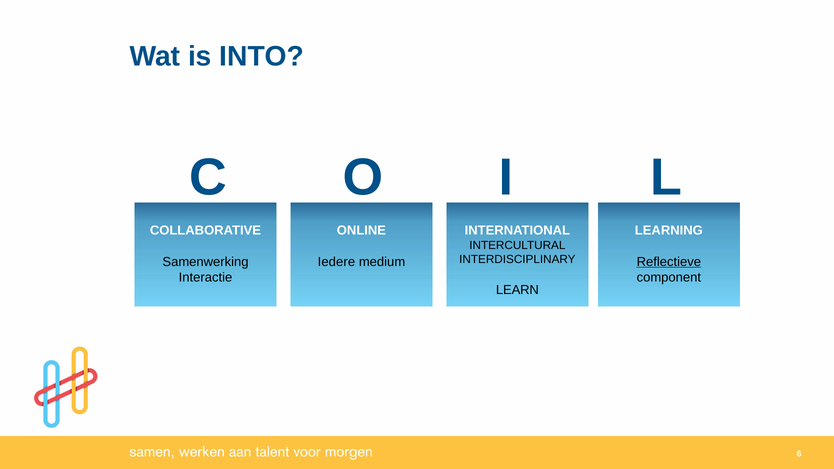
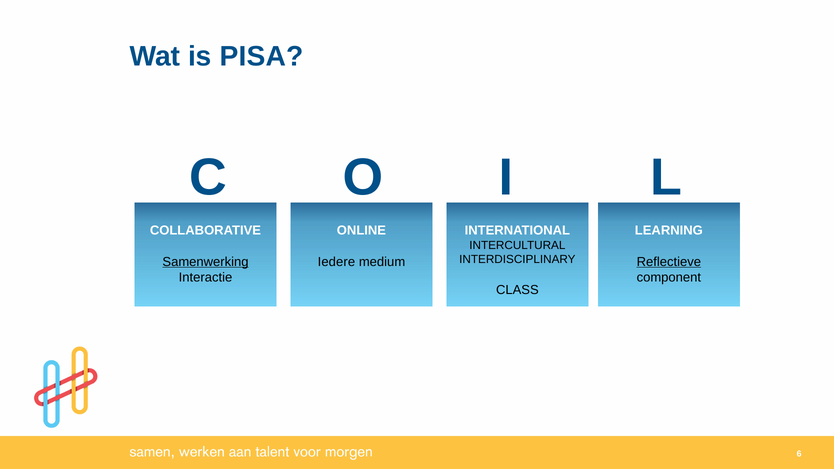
INTO: INTO -> PISA (262, 57)
Samenwerking underline: none -> present (206, 262)
LEARN: LEARN -> CLASS (517, 290)
